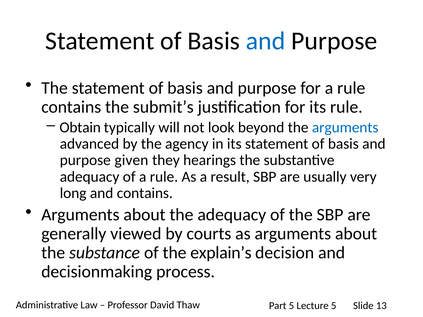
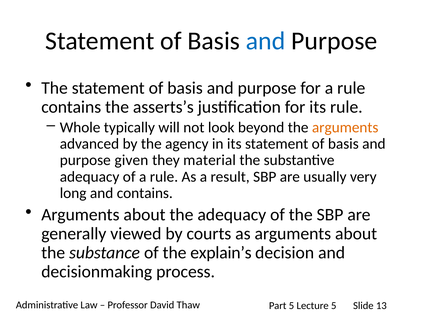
submit’s: submit’s -> asserts’s (163, 107)
Obtain: Obtain -> Whole (80, 127)
arguments colour: blue -> orange (345, 127)
hearings: hearings -> material (210, 160)
